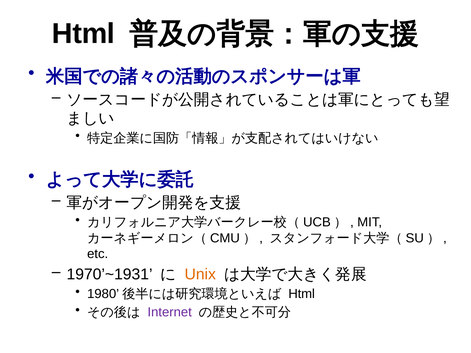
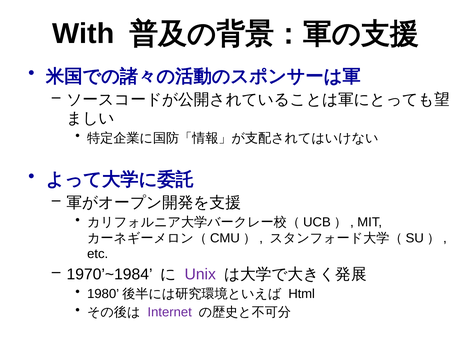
Html: Html -> With (83, 34)
1970’~1931: 1970’~1931 -> 1970’~1984 (110, 274)
Unix colour: orange -> purple (200, 274)
